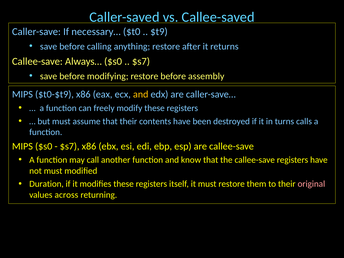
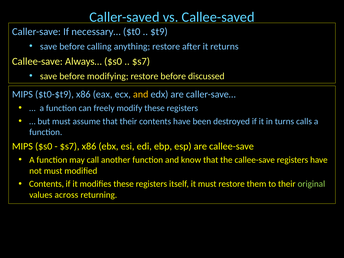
assembly: assembly -> discussed (206, 76)
Duration: Duration -> Contents (47, 184)
original colour: pink -> light green (311, 184)
